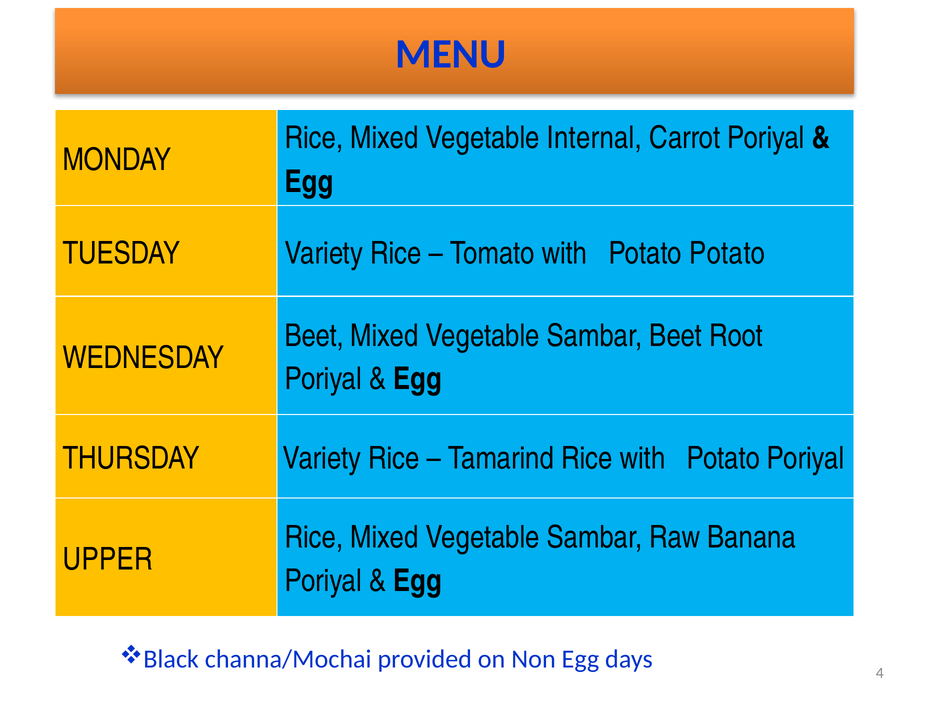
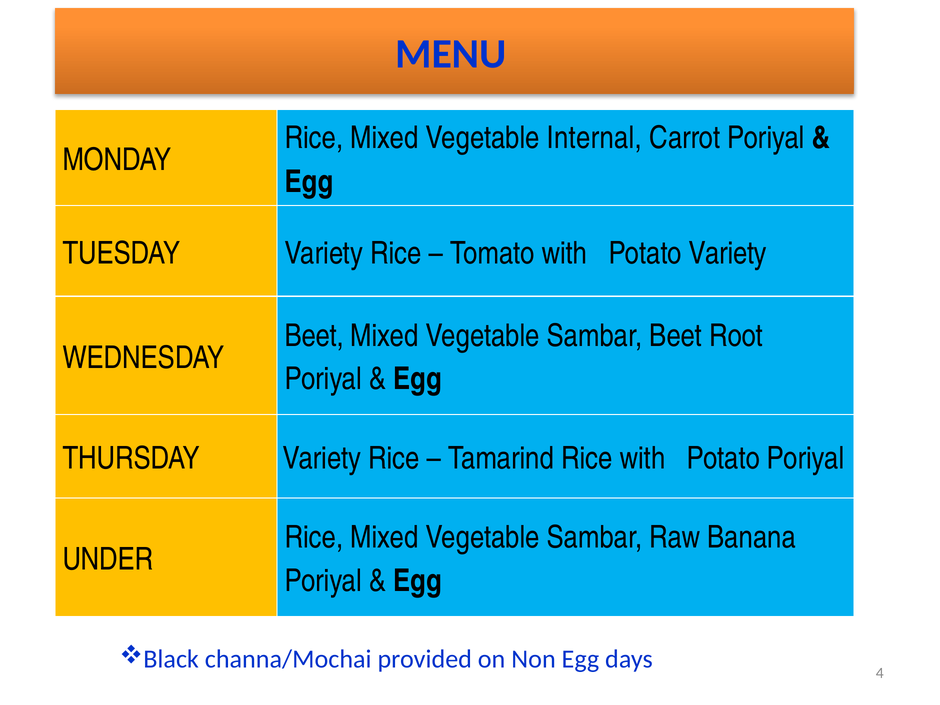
Potato Potato: Potato -> Variety (728, 253)
UPPER: UPPER -> UNDER (108, 560)
